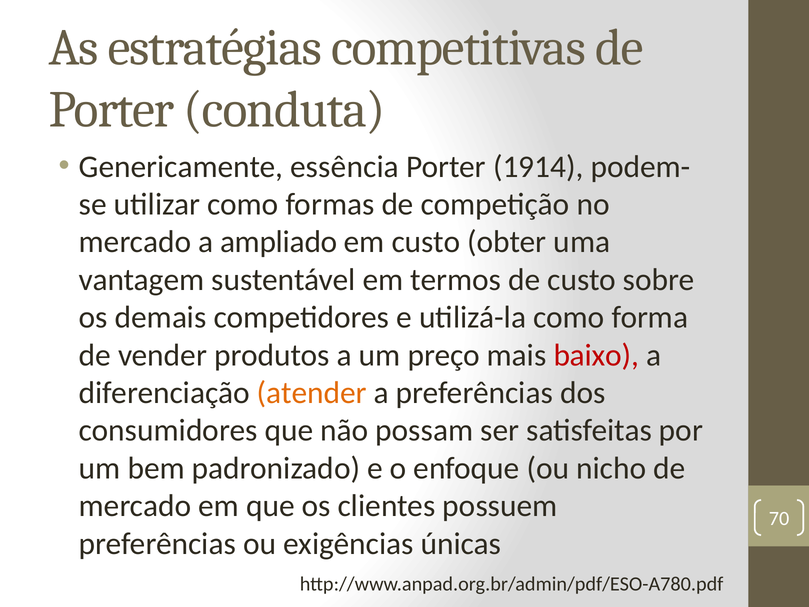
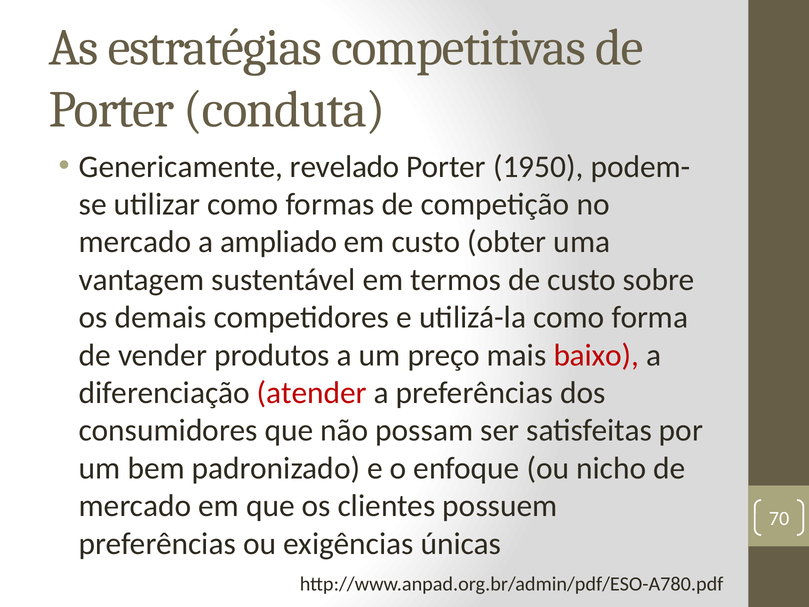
essência: essência -> revelado (345, 167)
1914: 1914 -> 1950 (538, 167)
atender colour: orange -> red (312, 393)
